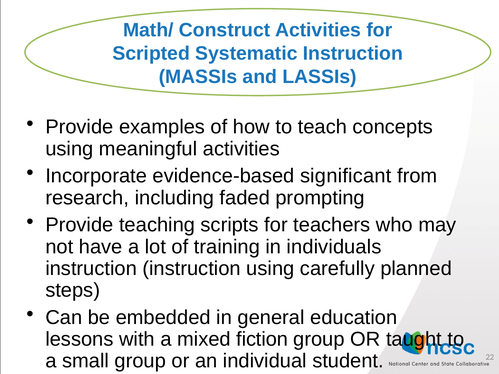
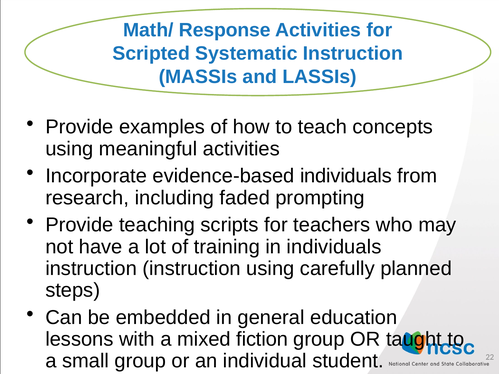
Construct: Construct -> Response (225, 30)
evidence-based significant: significant -> individuals (346, 176)
